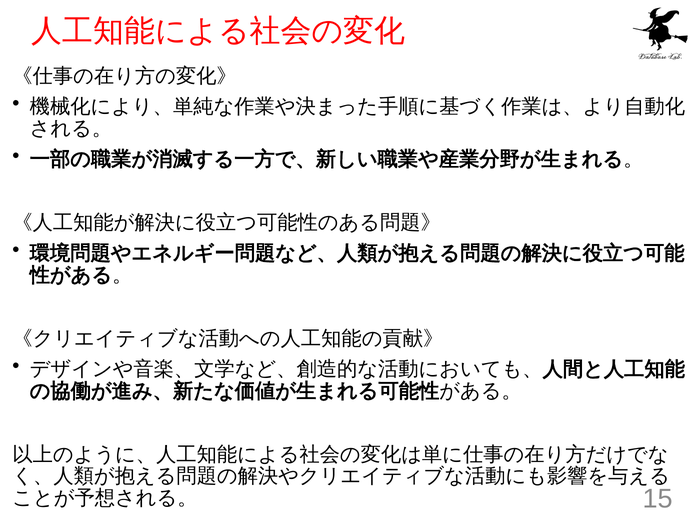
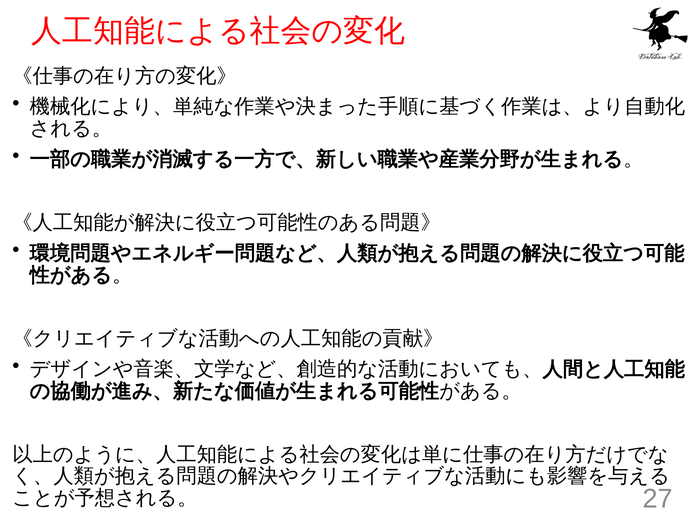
15: 15 -> 27 (658, 499)
